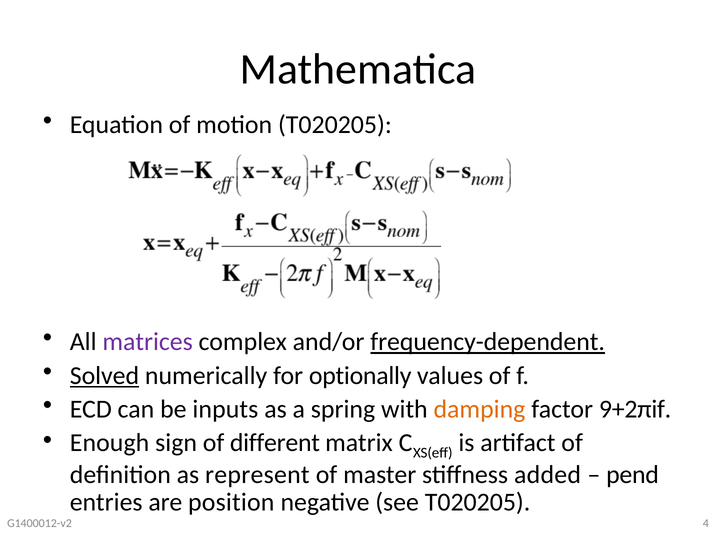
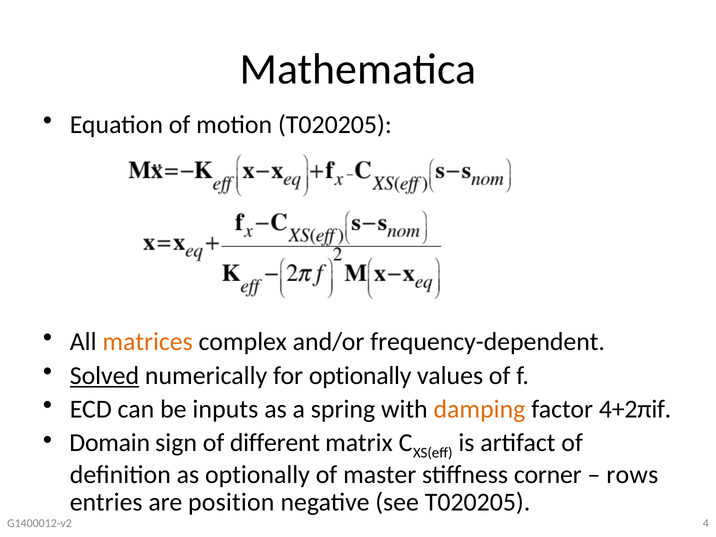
matrices colour: purple -> orange (148, 342)
frequency-dependent underline: present -> none (488, 342)
9+2πif: 9+2πif -> 4+2πif (635, 409)
Enough: Enough -> Domain (110, 443)
as represent: represent -> optionally (257, 474)
added: added -> corner (548, 474)
pend: pend -> rows (632, 474)
